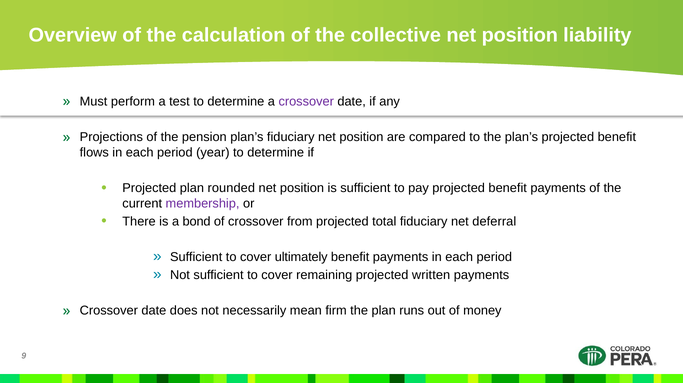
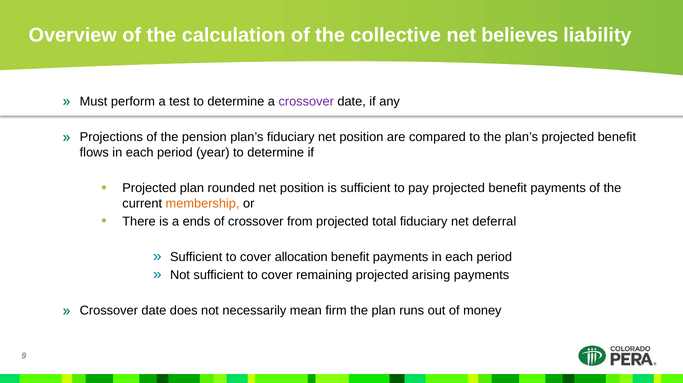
collective net position: position -> believes (520, 35)
membership colour: purple -> orange (203, 204)
bond: bond -> ends (197, 222)
ultimately: ultimately -> allocation (301, 258)
written: written -> arising (431, 275)
